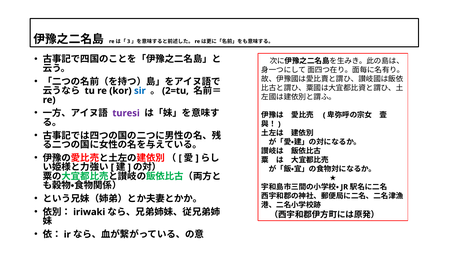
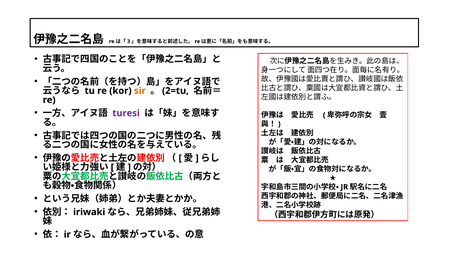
sir colour: blue -> orange (140, 91)
